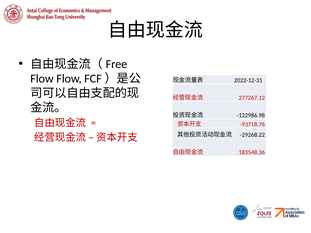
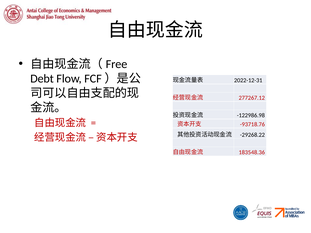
Flow: Flow -> Debt (42, 79)
